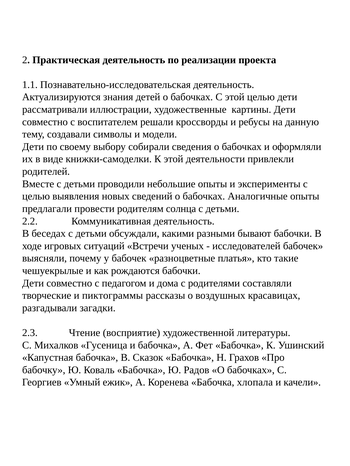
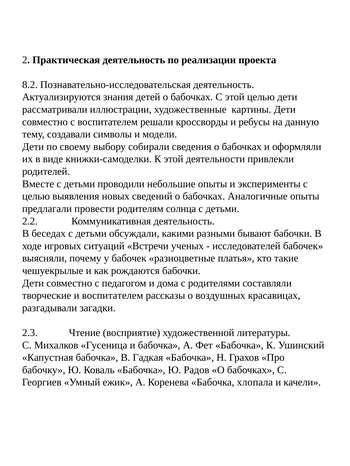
1.1: 1.1 -> 8.2 (30, 85)
и пиктограммы: пиктограммы -> воспитателем (113, 296)
Сказок: Сказок -> Гадкая (148, 358)
